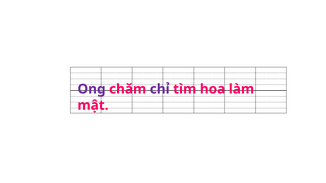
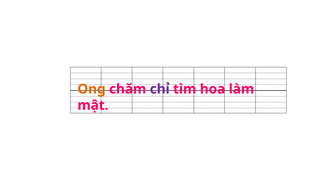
Ong colour: purple -> orange (92, 89)
